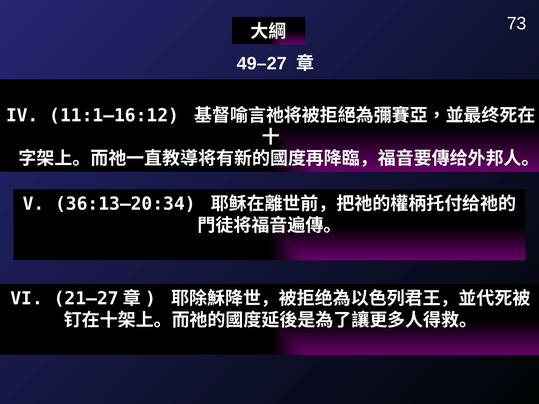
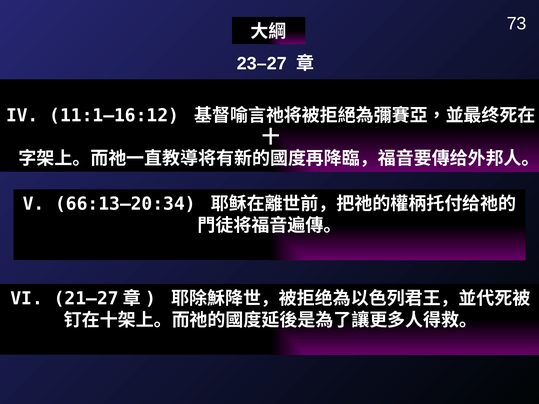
49–27: 49–27 -> 23–27 (262, 63)
36:13–20:34: 36:13–20:34 -> 66:13–20:34 (125, 204)
